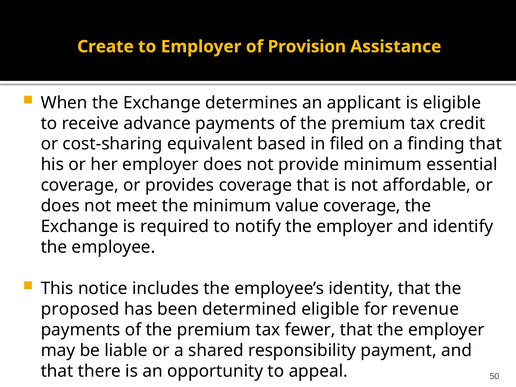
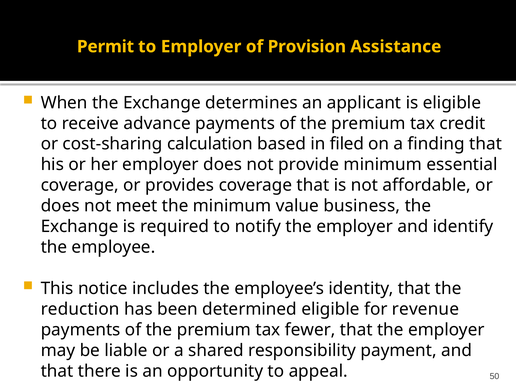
Create: Create -> Permit (106, 47)
equivalent: equivalent -> calculation (210, 144)
value coverage: coverage -> business (362, 206)
proposed: proposed -> reduction (80, 309)
